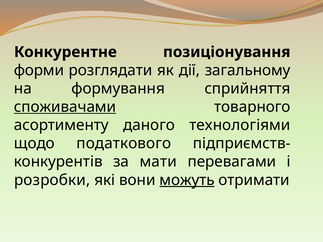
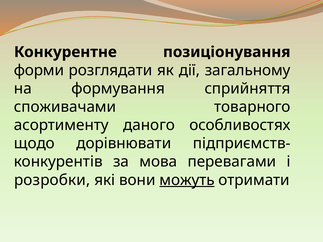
споживачами underline: present -> none (65, 107)
технологіями: технологіями -> особливостях (240, 125)
податкового: податкового -> дорівнювати (124, 144)
мати: мати -> мова (158, 162)
